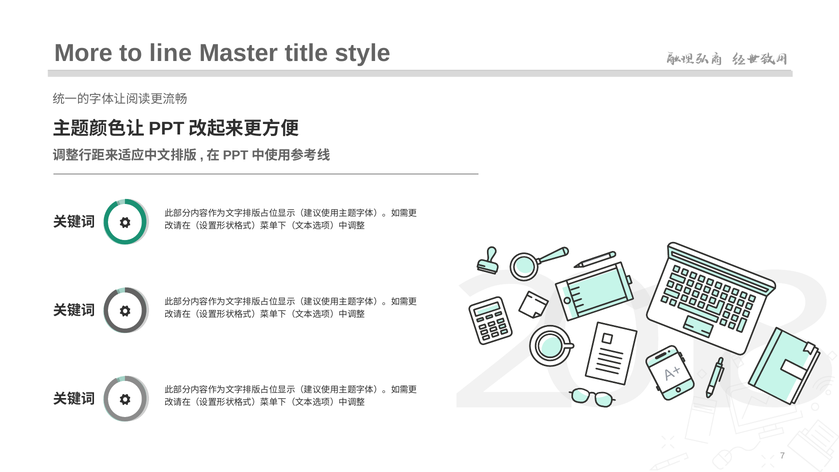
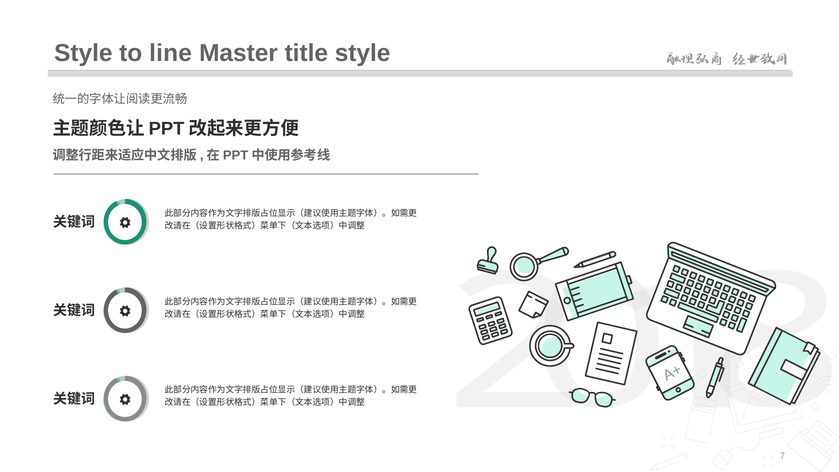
More: More -> Style (83, 53)
